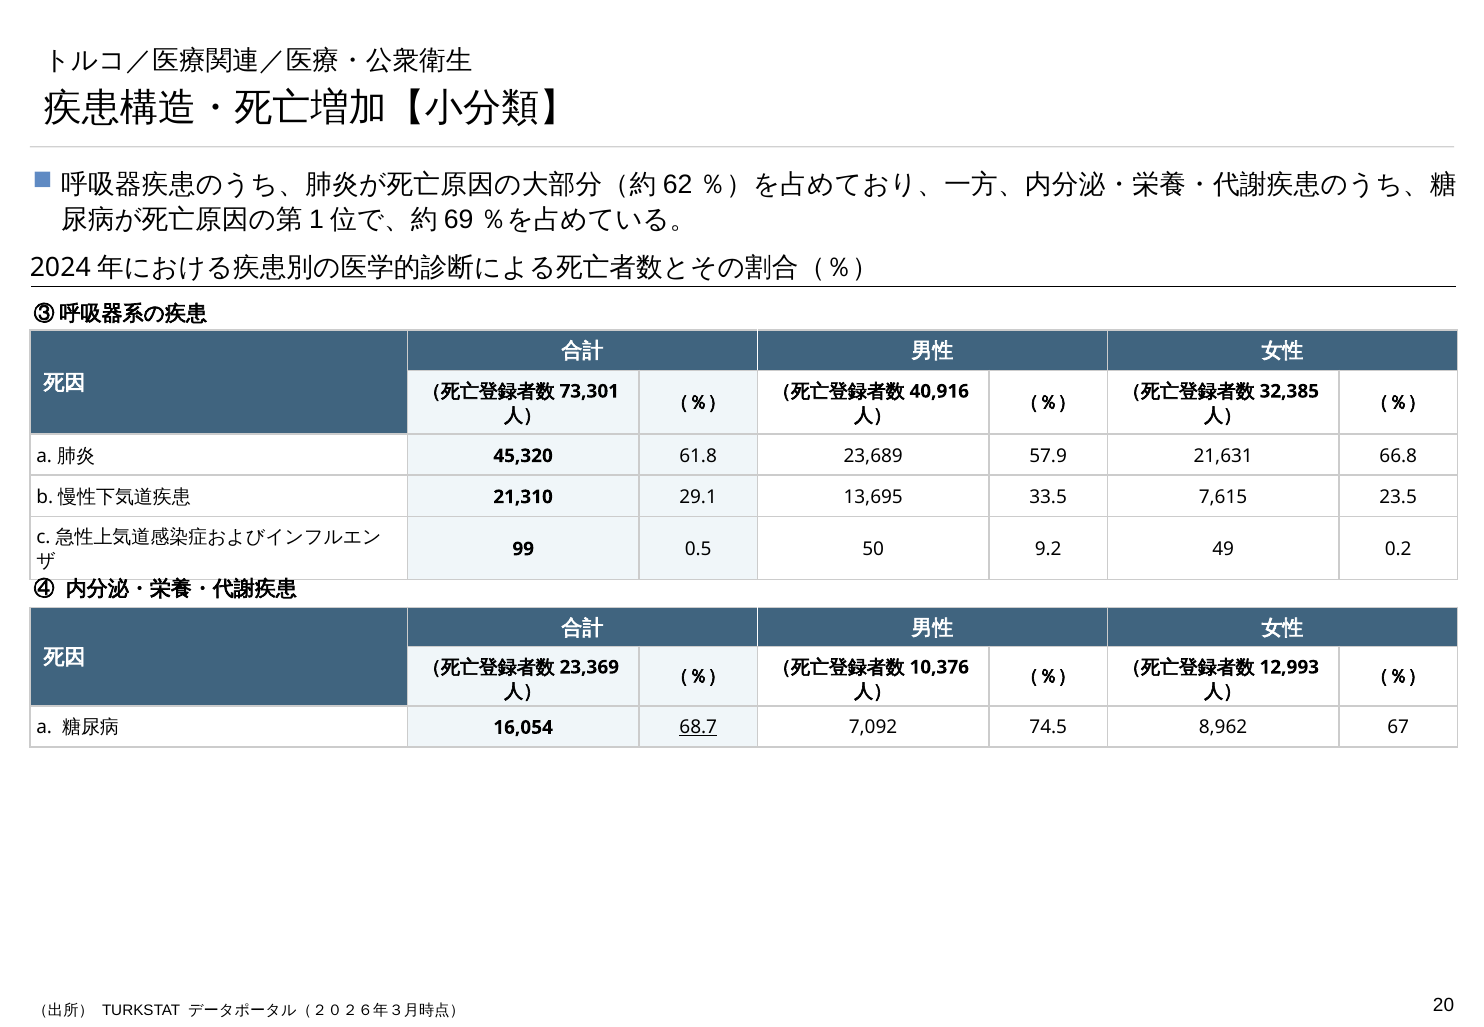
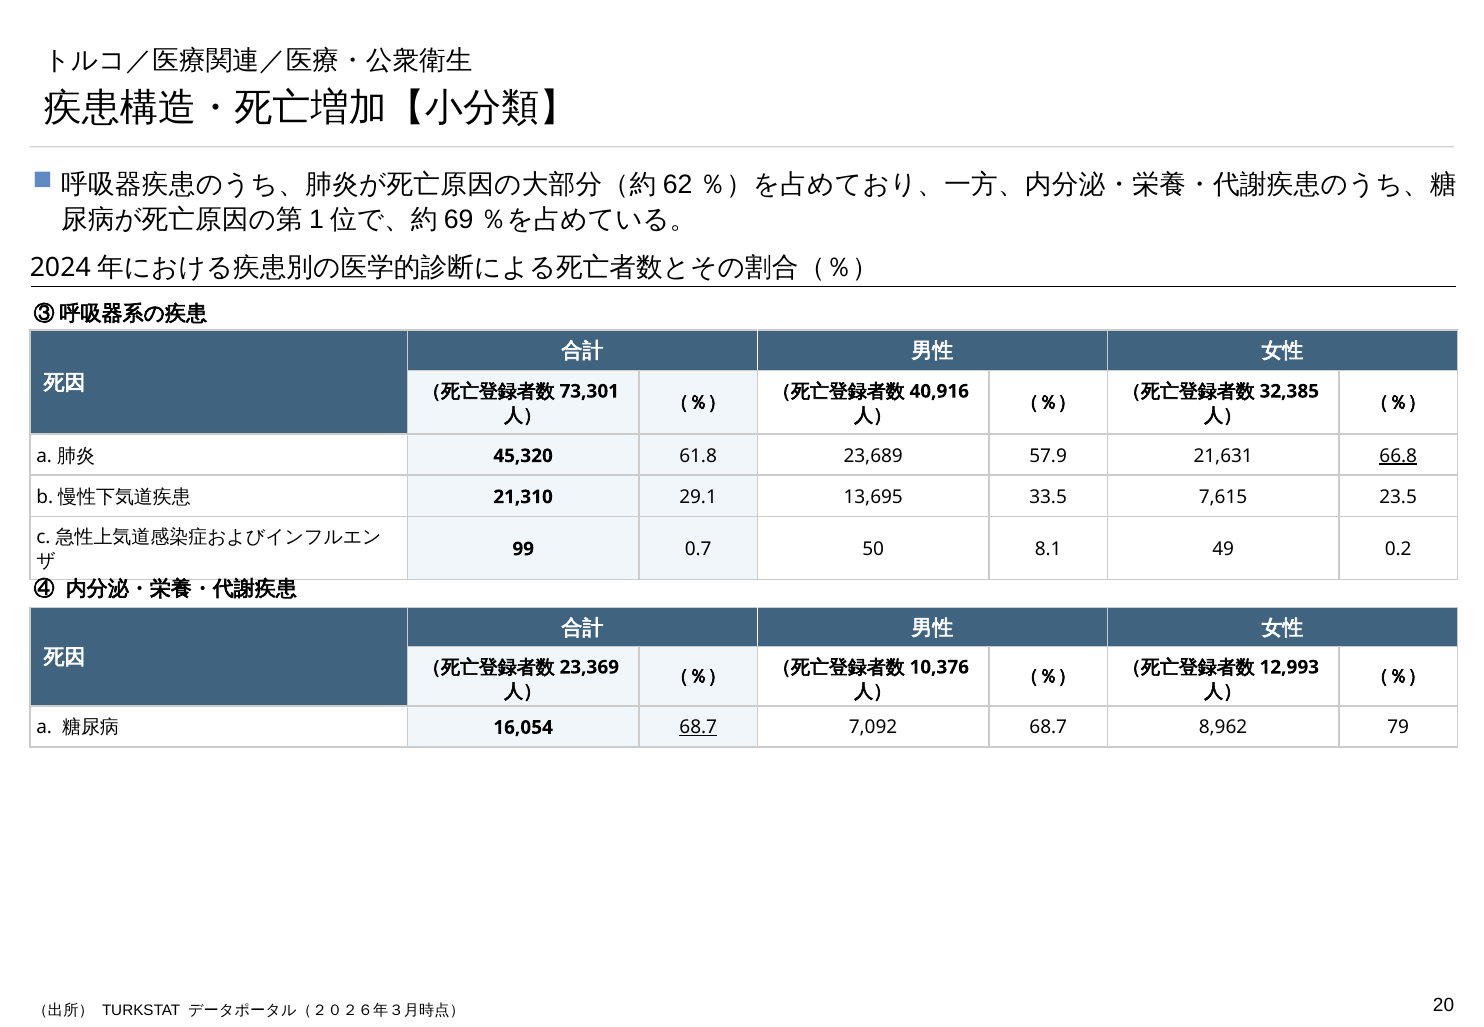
66.8 underline: none -> present (1398, 456)
0.5: 0.5 -> 0.7 (698, 549)
9.2: 9.2 -> 8.1 (1048, 549)
7,092 74.5: 74.5 -> 68.7 (1048, 728)
67: 67 -> 79 (1398, 728)
